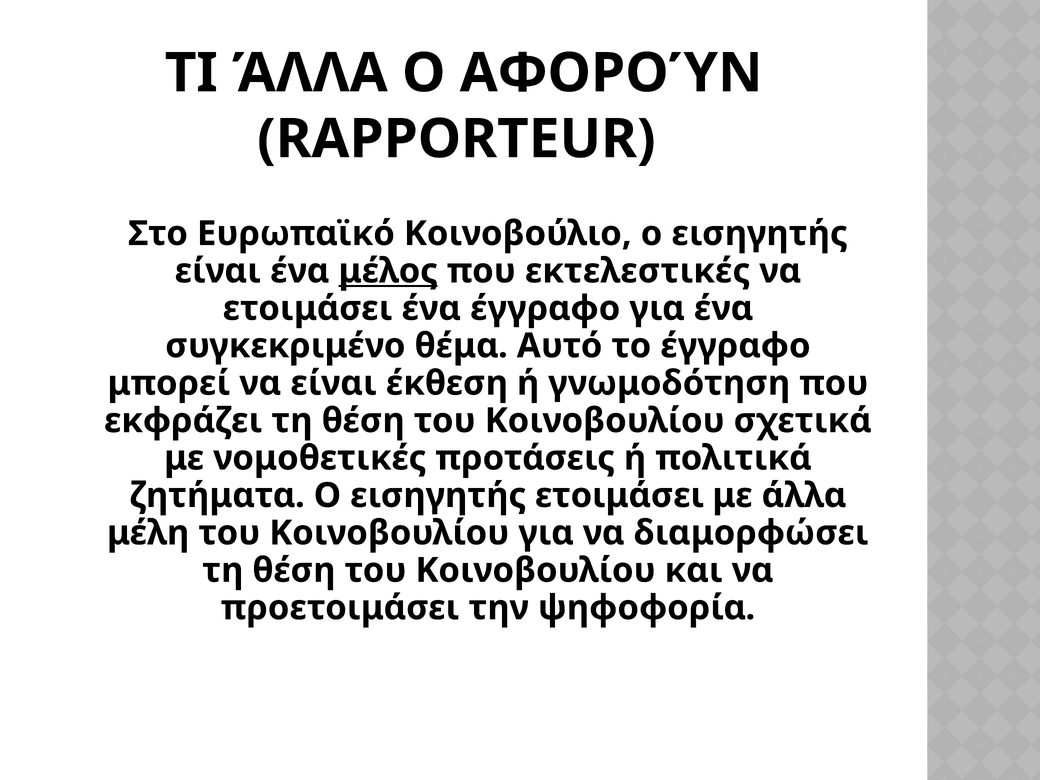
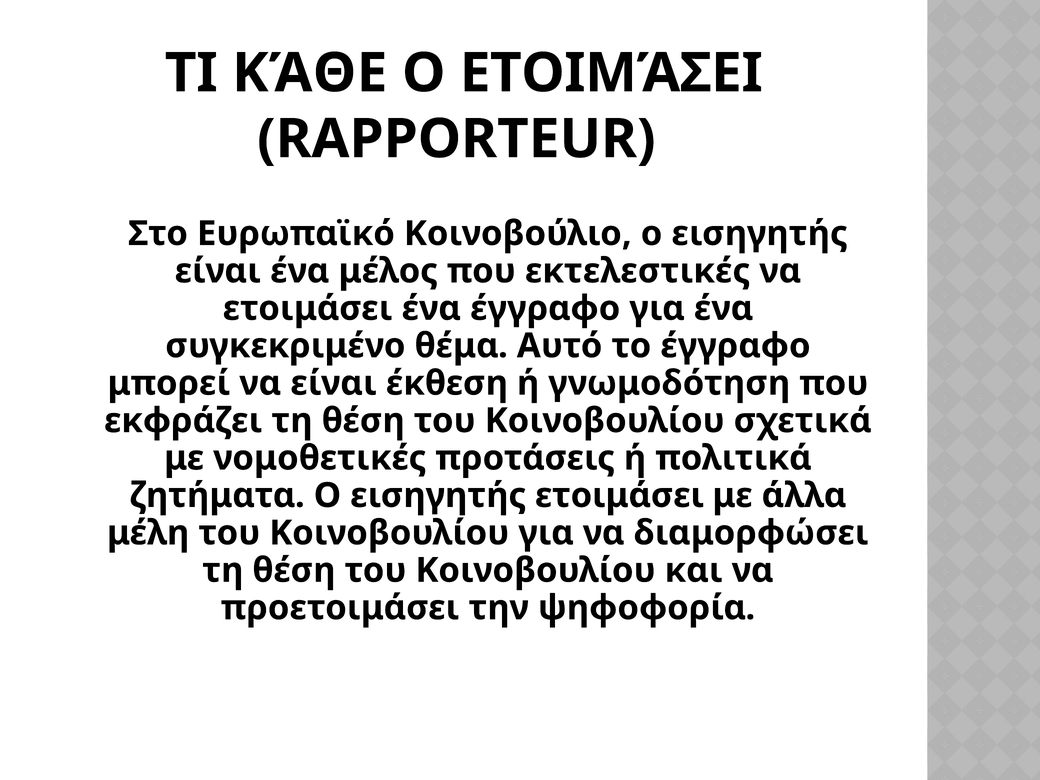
ΤΙ ΆΛΛΑ: ΆΛΛΑ -> ΚΆΘΕ (310, 73)
Ο ΑΦΟΡΟΎΝ: ΑΦΟΡΟΎΝ -> ΕΤΟΙΜΆΣΕΙ (611, 73)
μέλος underline: present -> none (388, 271)
